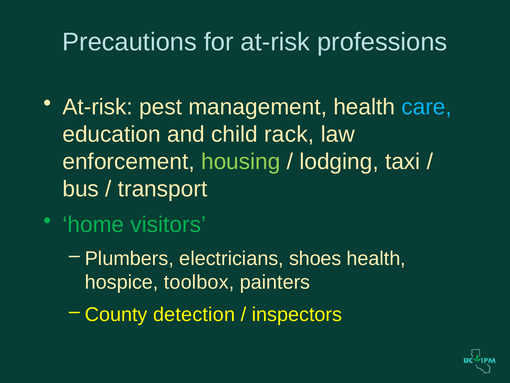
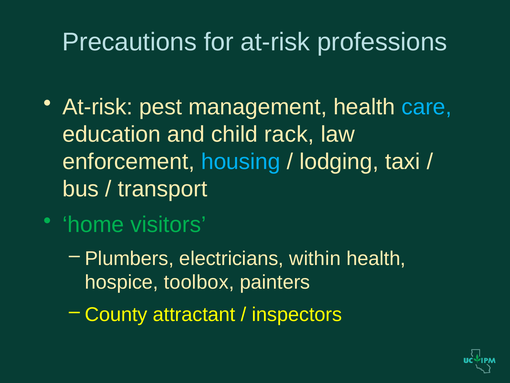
housing colour: light green -> light blue (241, 161)
shoes: shoes -> within (315, 258)
detection: detection -> attractant (194, 314)
